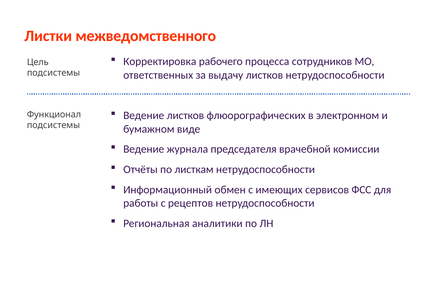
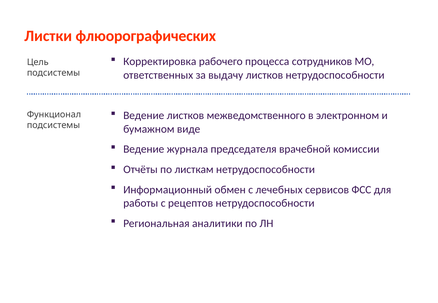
межведомственного: межведомственного -> флюорографических (146, 36)
флюорографических: флюорографических -> межведомственного (256, 116)
имеющих: имеющих -> лечебных (279, 190)
